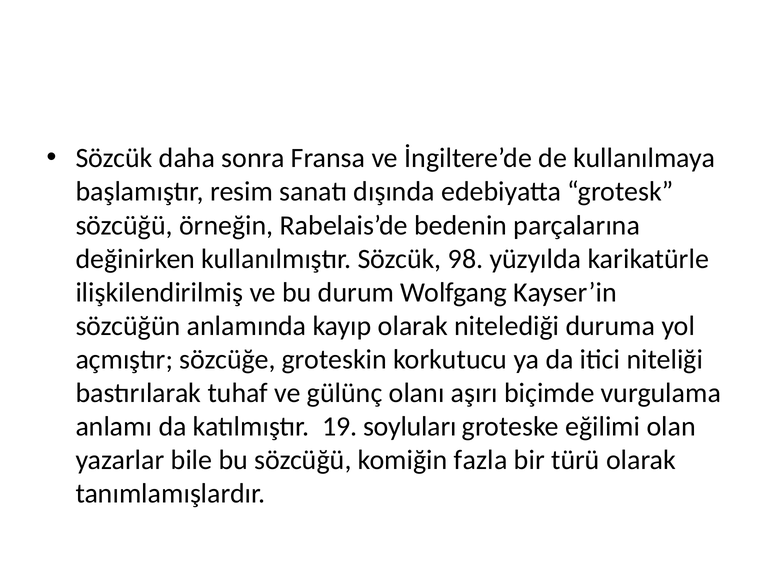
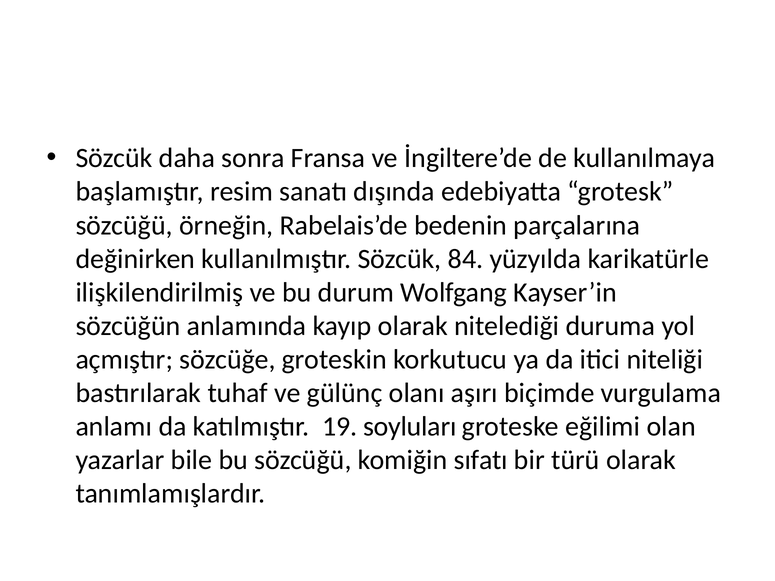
98: 98 -> 84 (466, 259)
fazla: fazla -> sıfatı (481, 460)
